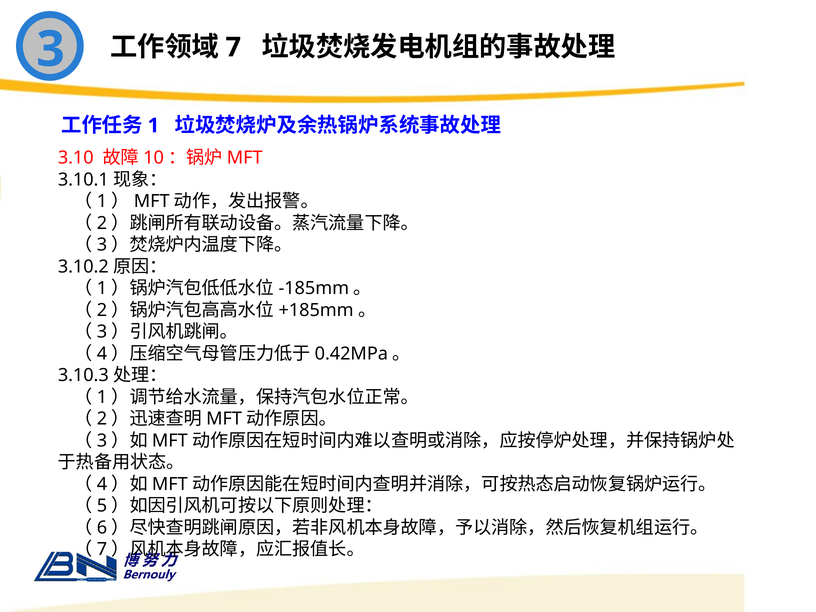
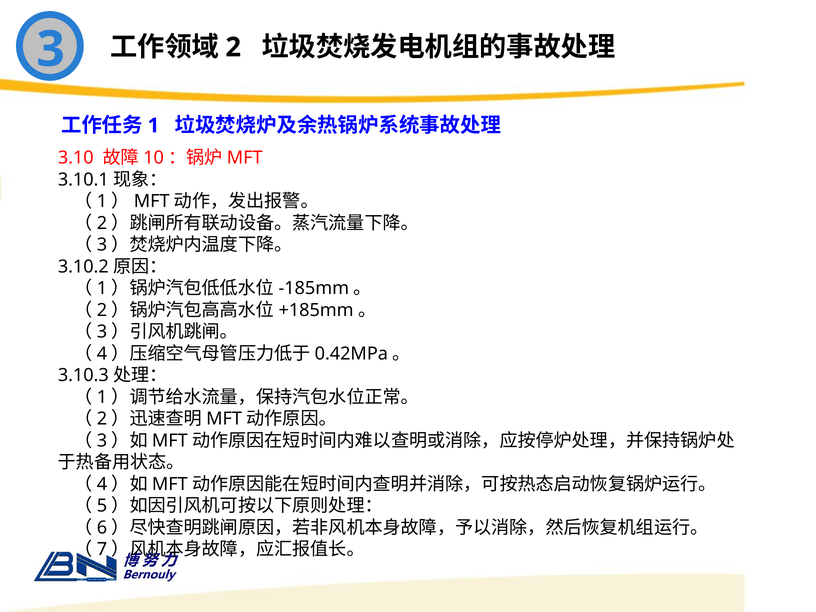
7: 7 -> 2 (233, 47)
